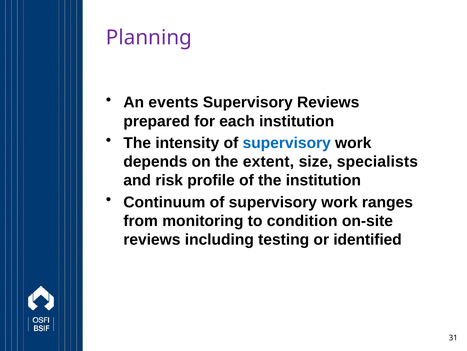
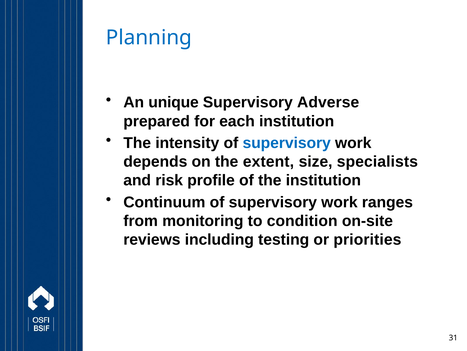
Planning colour: purple -> blue (149, 38)
events: events -> unique (174, 102)
Supervisory Reviews: Reviews -> Adverse (328, 102)
identified: identified -> priorities (367, 239)
